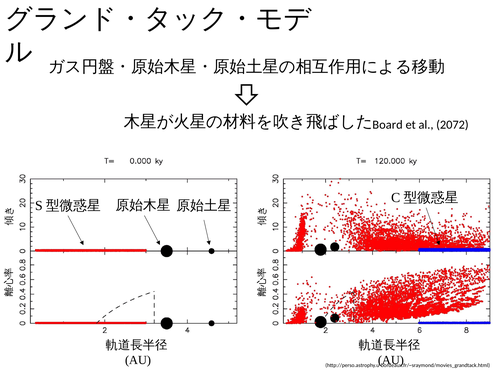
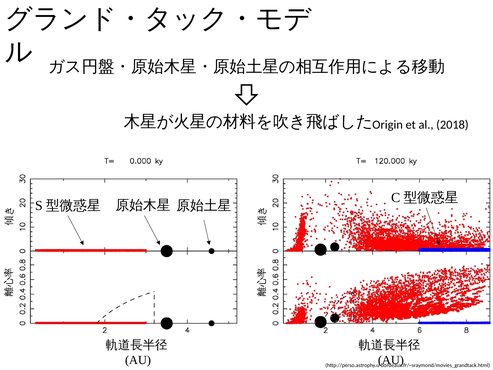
Board: Board -> Origin (388, 125)
2072: 2072 -> 2018 (452, 125)
